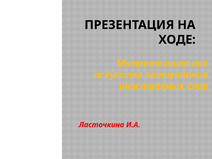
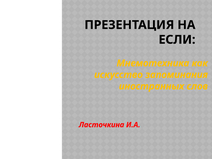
ХОДЕ: ХОДЕ -> ЕСЛИ (177, 40)
